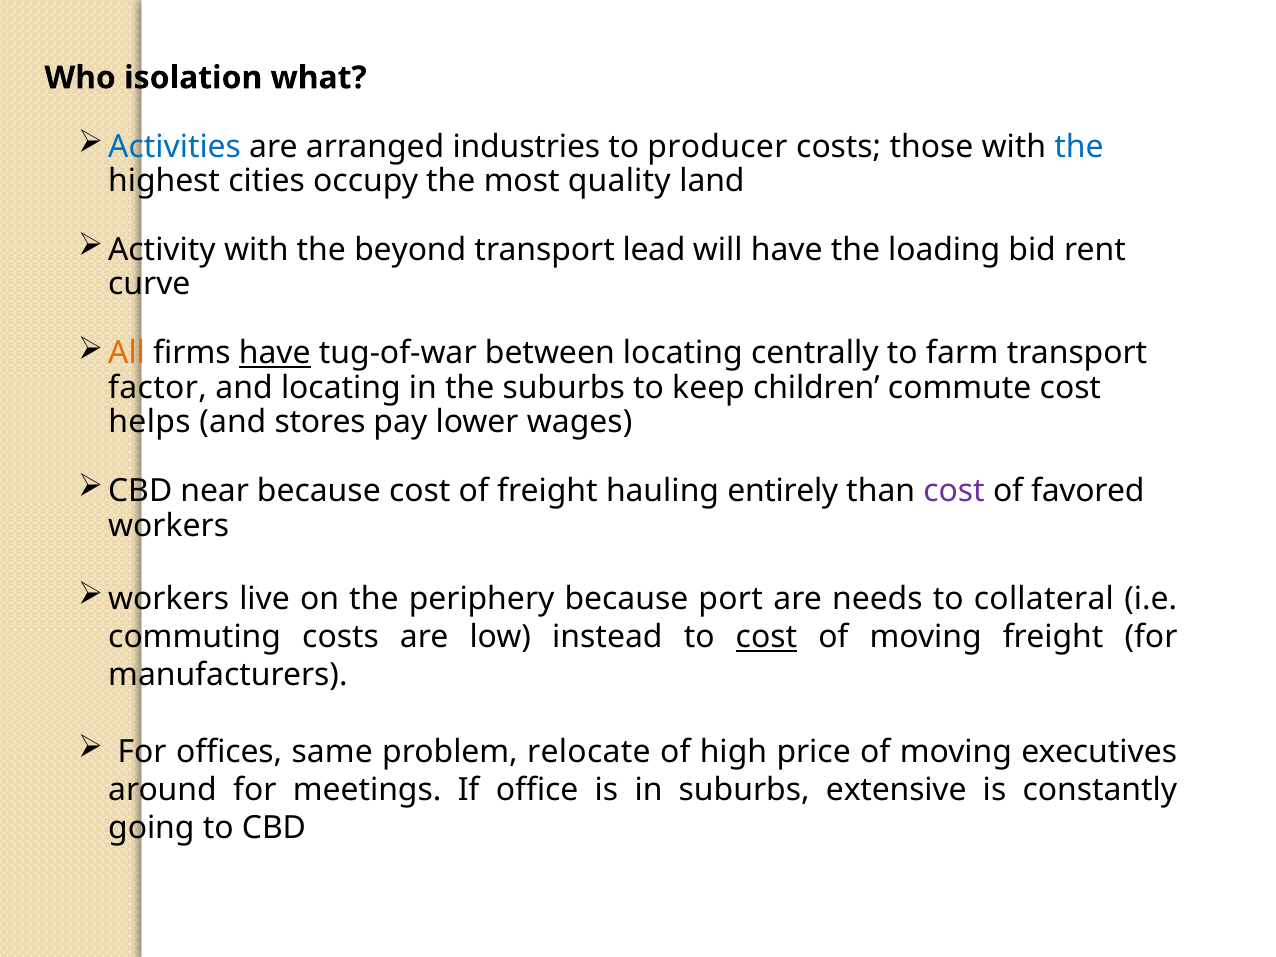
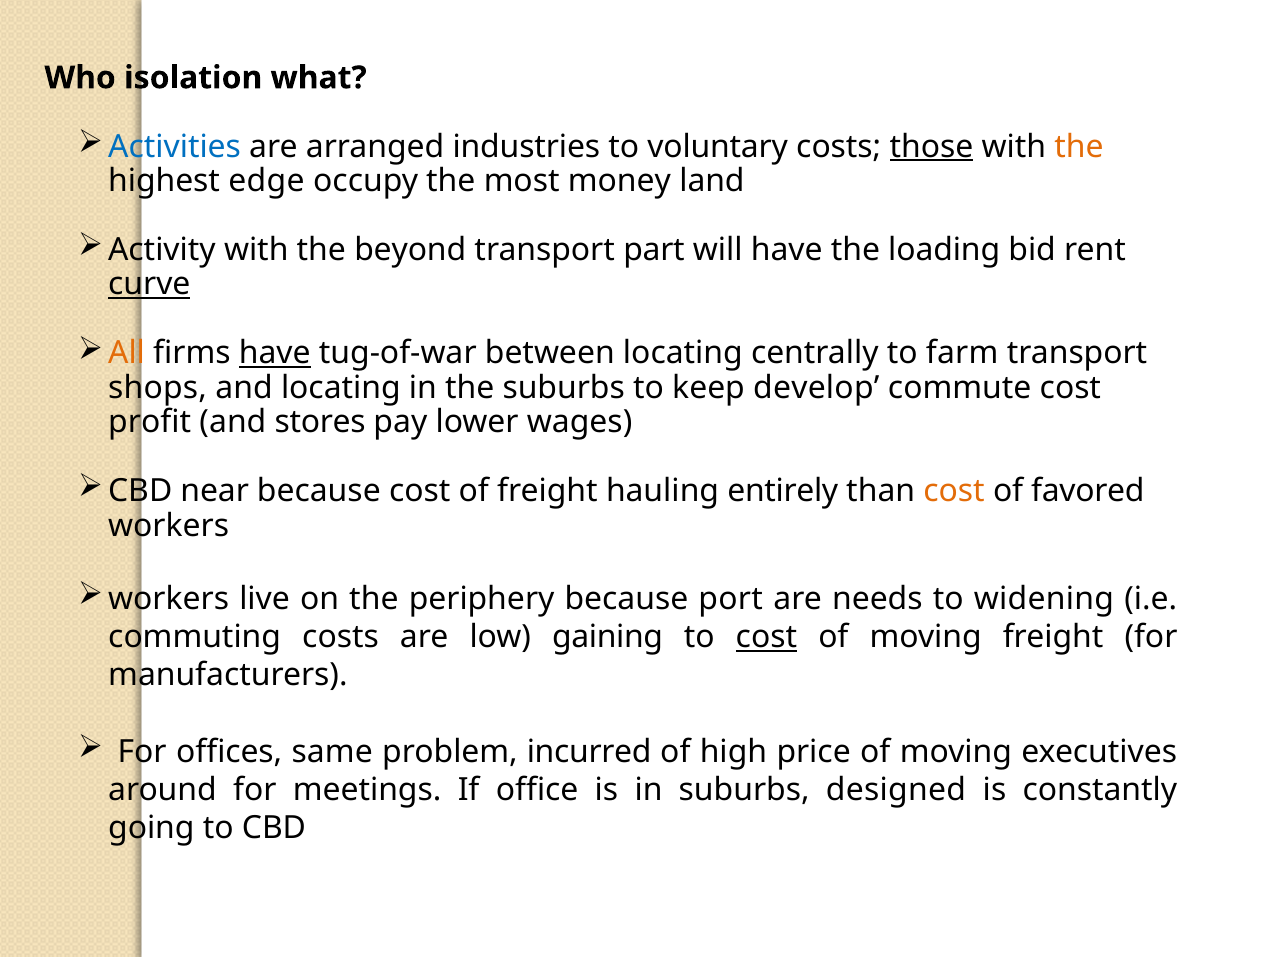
producer: producer -> voluntary (718, 147)
those underline: none -> present (931, 147)
the colour: blue -> orange (1079, 147)
cities: cities -> edge (266, 181)
quality: quality -> money (619, 181)
lead: lead -> part (654, 250)
curve underline: none -> present (149, 284)
factor: factor -> shops (158, 388)
children: children -> develop (816, 388)
helps: helps -> profit (150, 422)
cost colour: purple -> orange (954, 491)
collateral: collateral -> widening (1044, 599)
instead: instead -> gaining (608, 637)
relocate: relocate -> incurred (589, 752)
extensive: extensive -> designed (896, 790)
